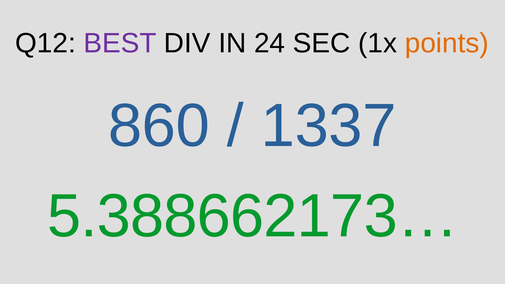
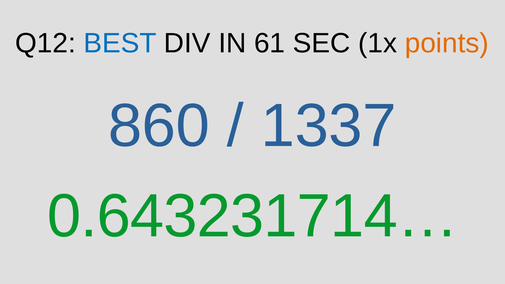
BEST colour: purple -> blue (120, 43)
24: 24 -> 61 (270, 43)
5.388662173…: 5.388662173… -> 0.643231714… (253, 216)
